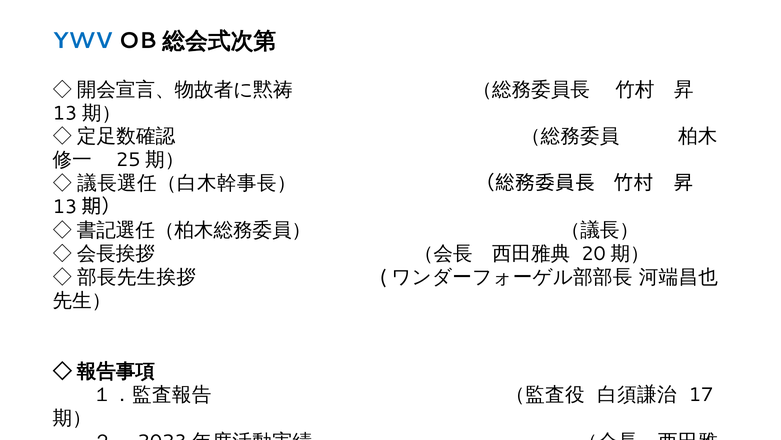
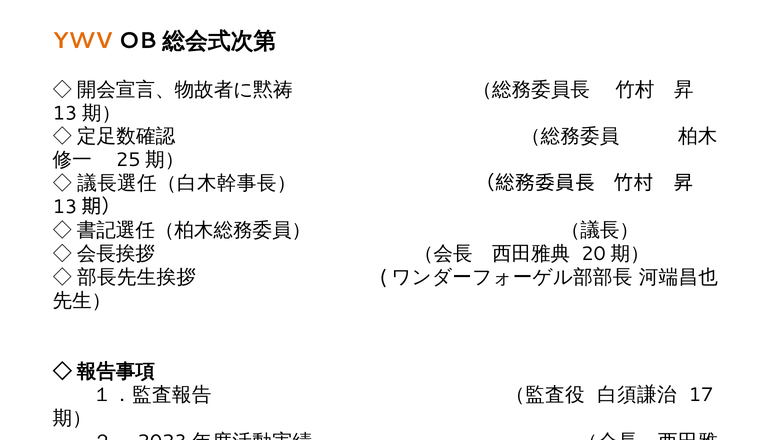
YWV colour: blue -> orange (83, 41)
